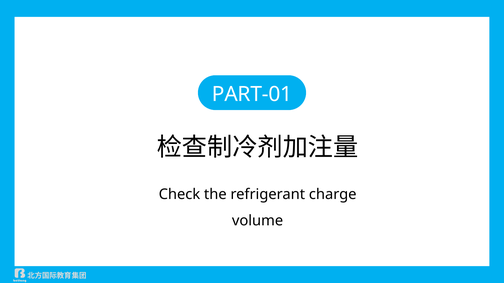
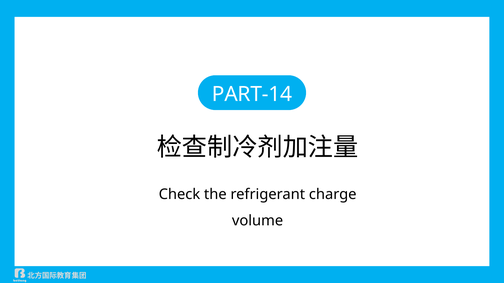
PART-01: PART-01 -> PART-14 (252, 94)
